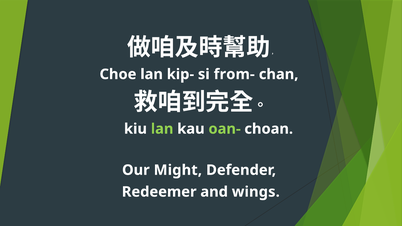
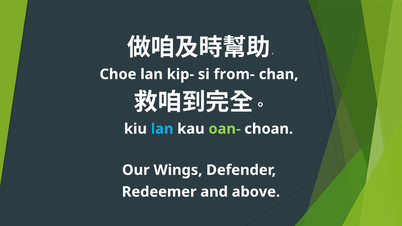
lan colour: light green -> light blue (162, 129)
Might: Might -> Wings (178, 170)
wings: wings -> above (256, 192)
